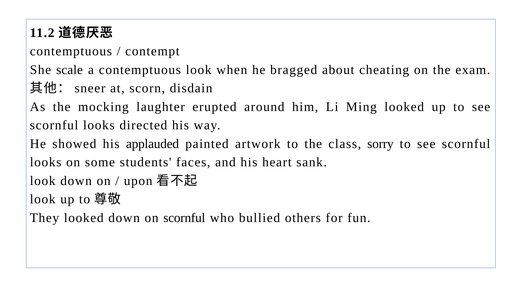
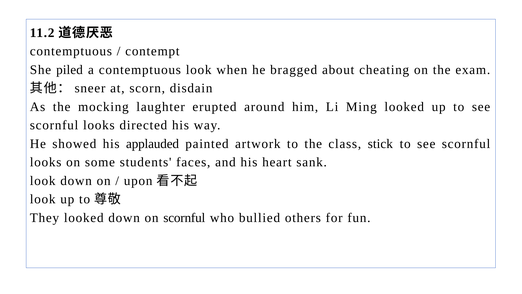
scale: scale -> piled (70, 70)
sorry: sorry -> stick (380, 144)
